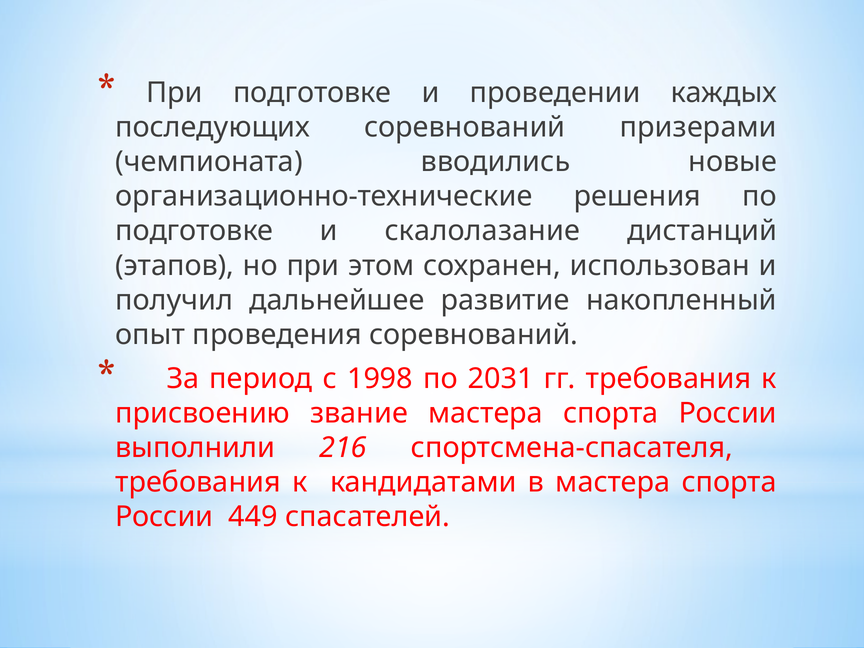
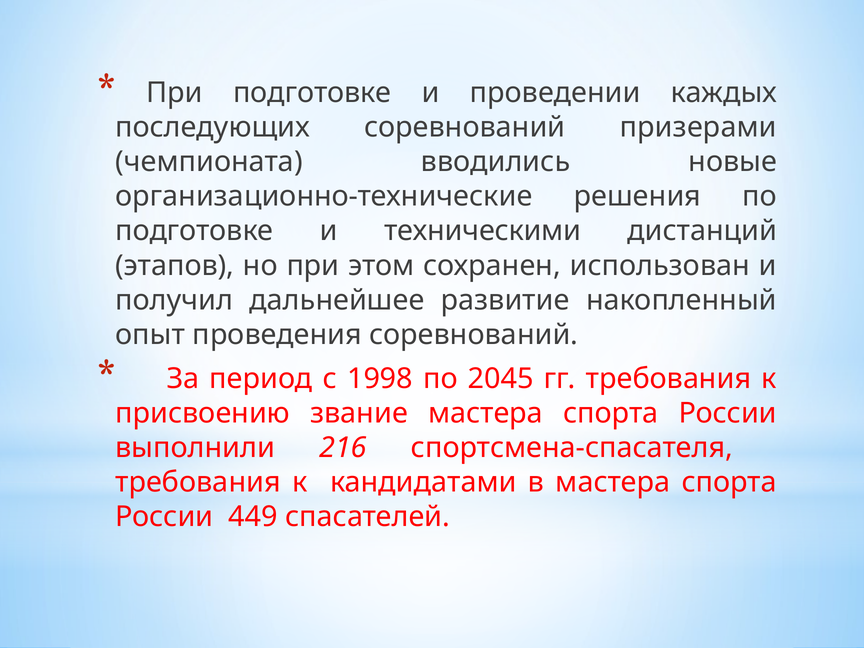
скалолазание: скалолазание -> техническими (483, 231)
2031: 2031 -> 2045 (501, 379)
